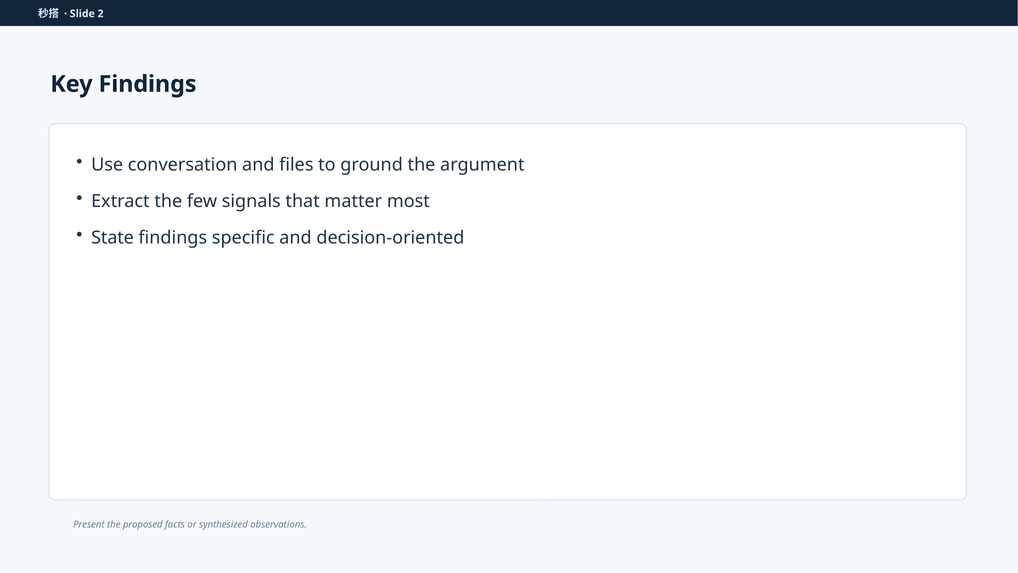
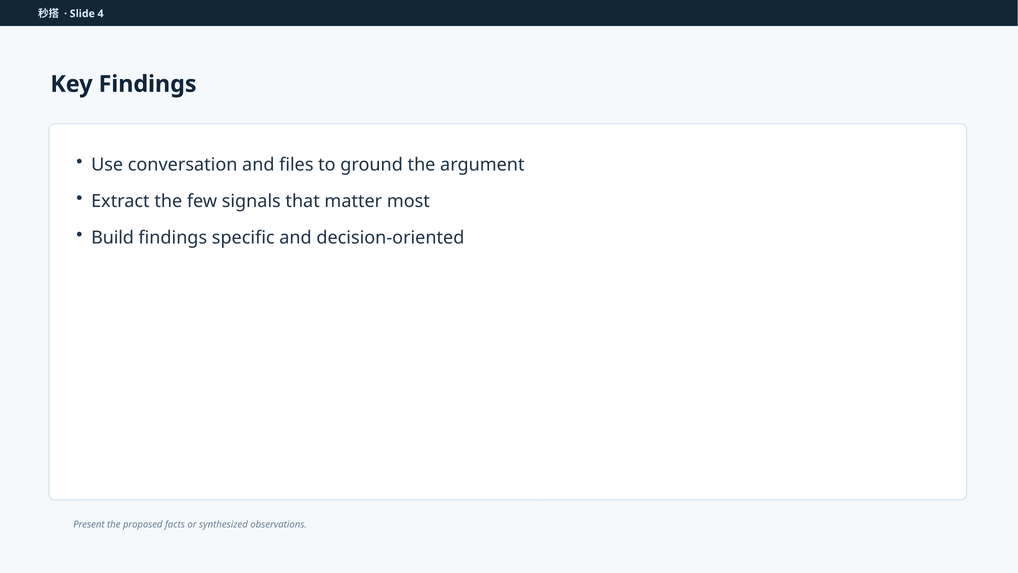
2: 2 -> 4 (101, 14)
State: State -> Build (113, 238)
